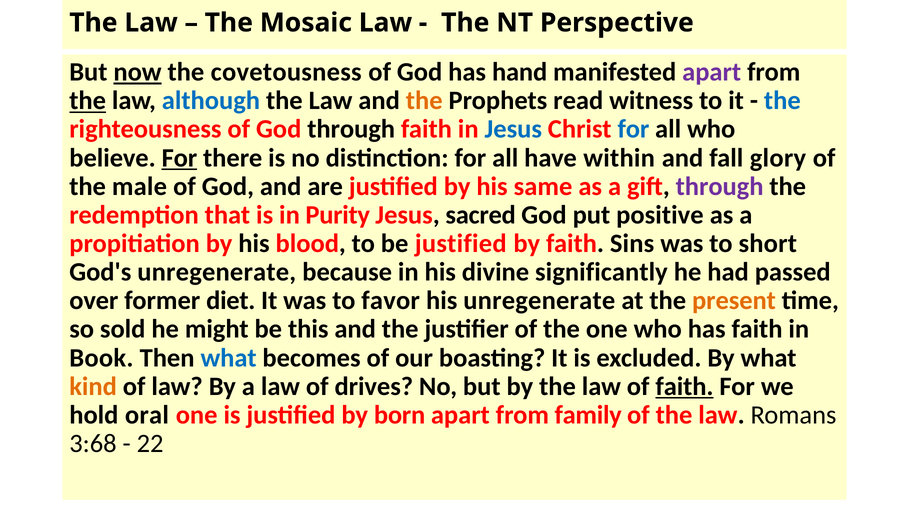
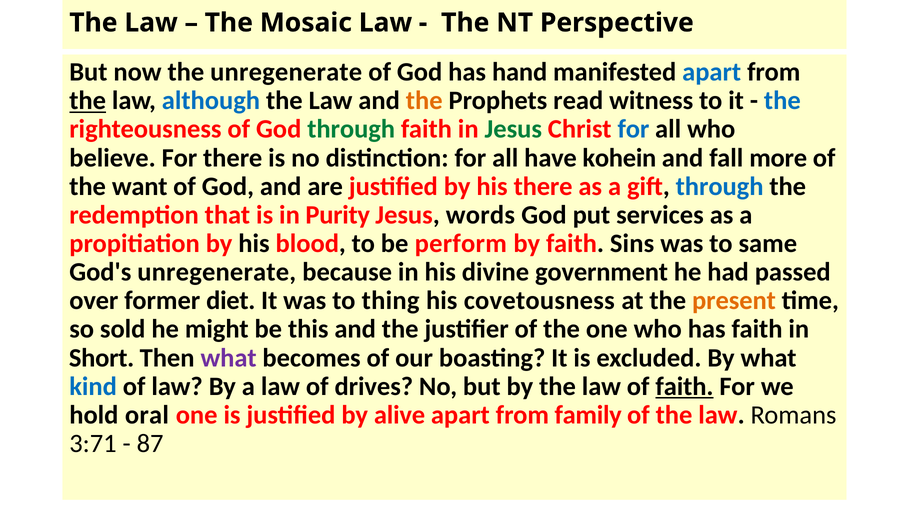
now underline: present -> none (138, 72)
the covetousness: covetousness -> unregenerate (286, 72)
apart colour: purple -> blue (712, 72)
through colour: black -> green (351, 129)
Jesus colour: blue -> green (513, 129)
For underline: present -> none (179, 158)
within: within -> kohein (619, 158)
glory: glory -> more (778, 158)
male: male -> want (140, 186)
his same: same -> there (543, 186)
through colour: purple -> blue (720, 186)
sacred: sacred -> words (480, 215)
positive: positive -> services (660, 215)
be justified: justified -> perform (461, 244)
short: short -> same (768, 244)
significantly: significantly -> government (602, 272)
favor: favor -> thing (391, 301)
his unregenerate: unregenerate -> covetousness (539, 301)
Book: Book -> Short (102, 358)
what colour: blue -> purple (229, 358)
kind colour: orange -> blue (93, 387)
born: born -> alive (400, 415)
3:68: 3:68 -> 3:71 (93, 444)
22: 22 -> 87 (150, 444)
